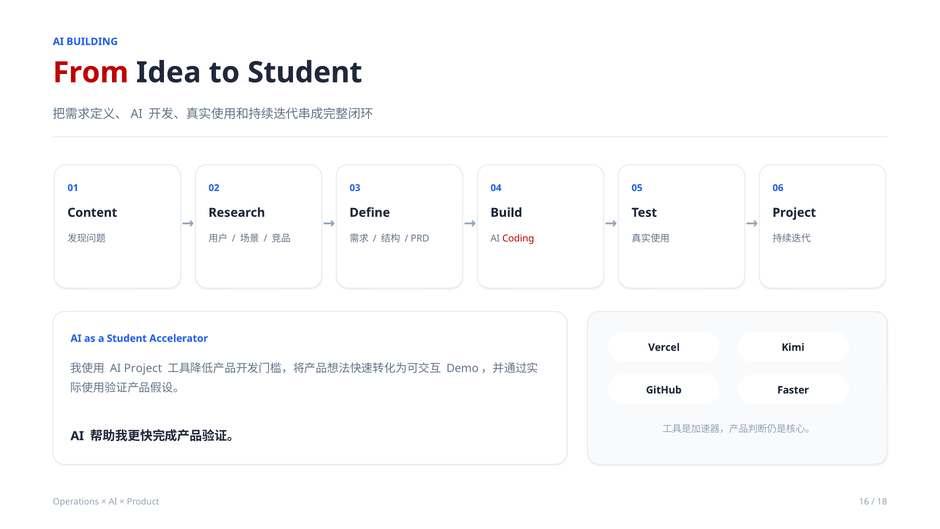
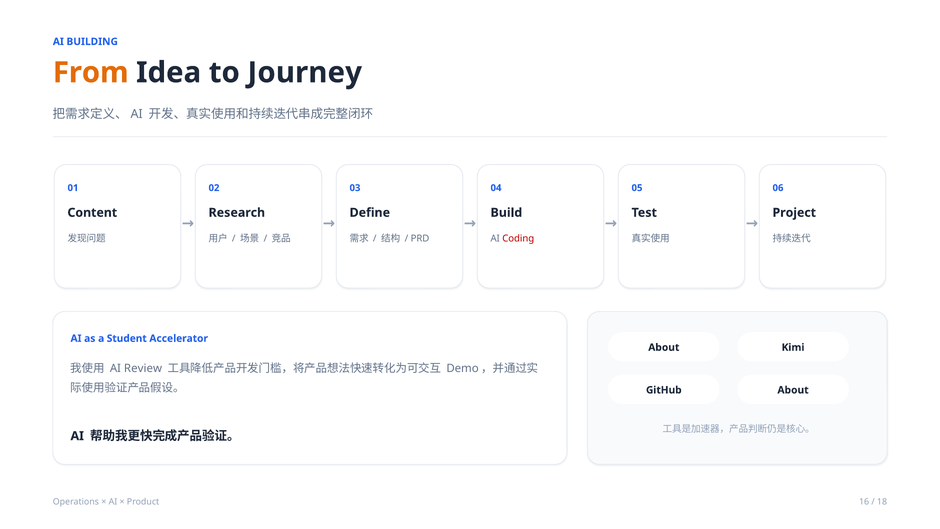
From colour: red -> orange (91, 73)
to Student: Student -> Journey (305, 73)
Vercel: Vercel -> About (664, 347)
AI Project: Project -> Review (143, 369)
GitHub Faster: Faster -> About (793, 390)
